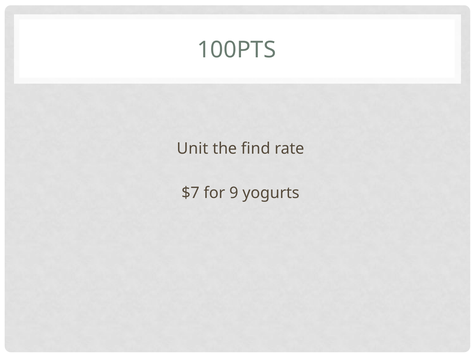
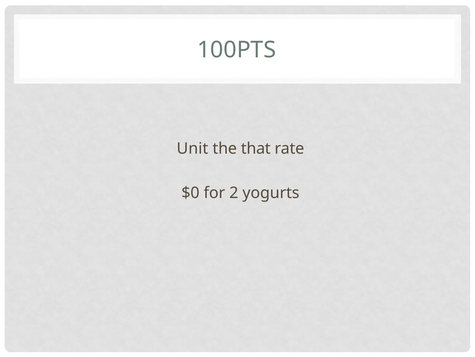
find: find -> that (256, 148)
$7: $7 -> $0 (191, 193)
9: 9 -> 2 (234, 193)
